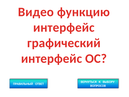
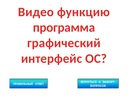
интерфейс: интерфейс -> программа (64, 27)
